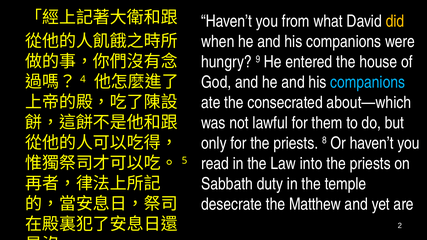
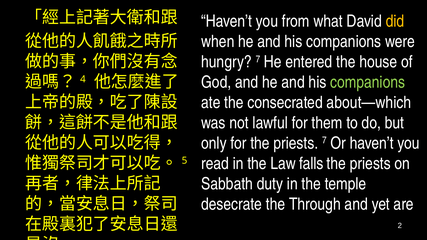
hungry 9: 9 -> 7 (258, 59)
companions colour: light blue -> light green (368, 82)
priests 8: 8 -> 7 (324, 141)
into: into -> falls (311, 164)
Matthew: Matthew -> Through (315, 204)
